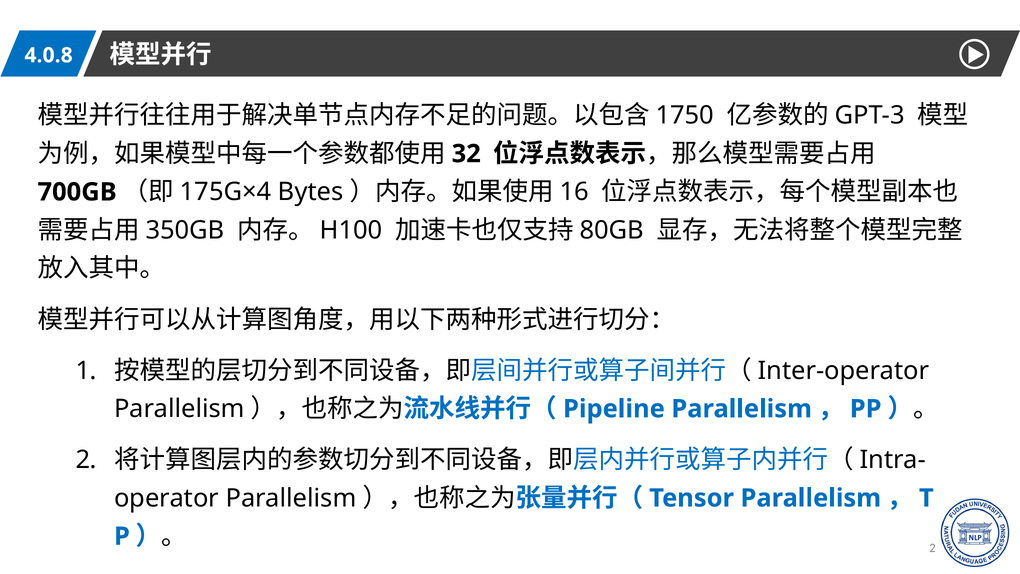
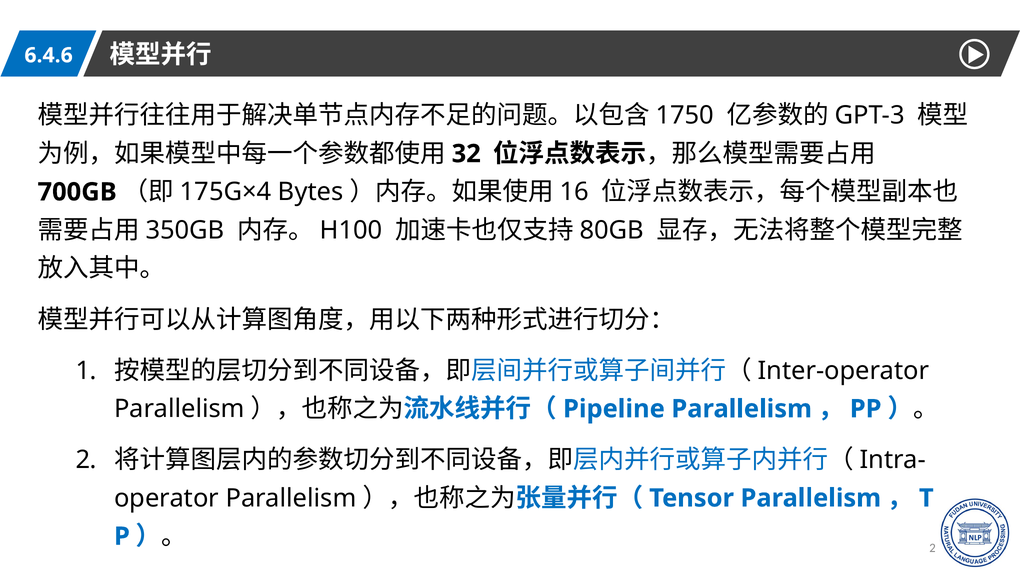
4.0.8: 4.0.8 -> 6.4.6 (49, 55)
